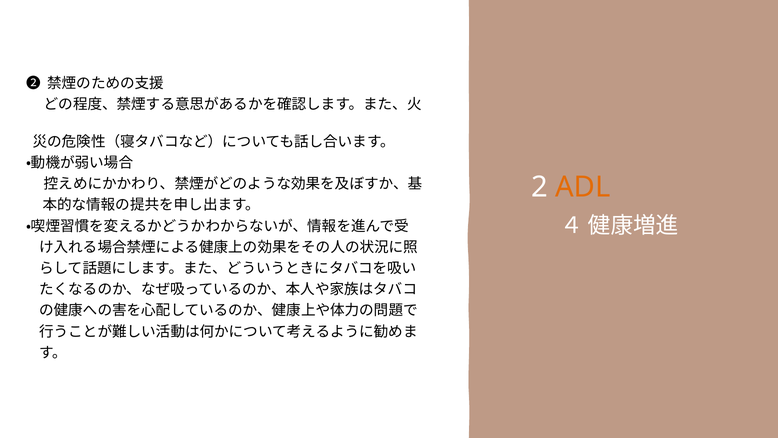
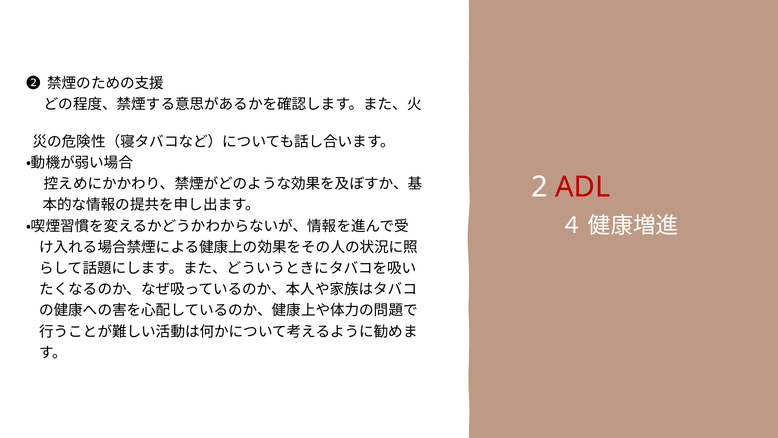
ADL colour: orange -> red (583, 187)
